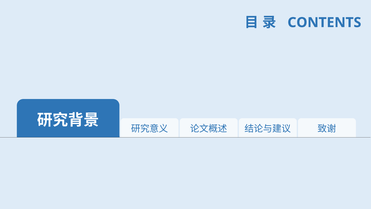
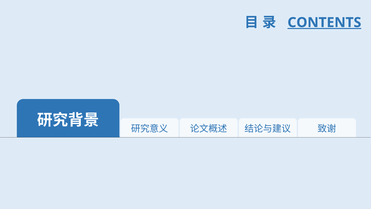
CONTENTS underline: none -> present (324, 22)
